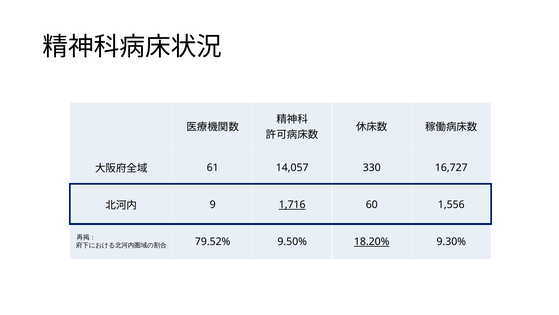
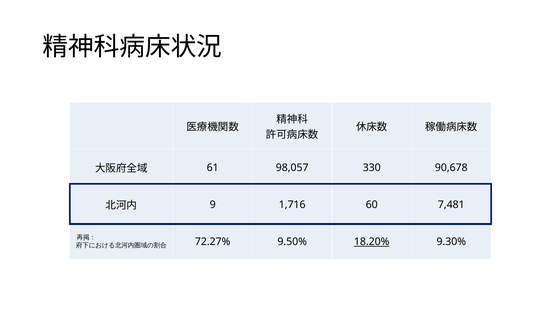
14,057: 14,057 -> 98,057 (292, 168)
16,727: 16,727 -> 90,678 (451, 168)
1,716 underline: present -> none (292, 204)
1,556: 1,556 -> 7,481 (451, 204)
79.52%: 79.52% -> 72.27% (213, 241)
